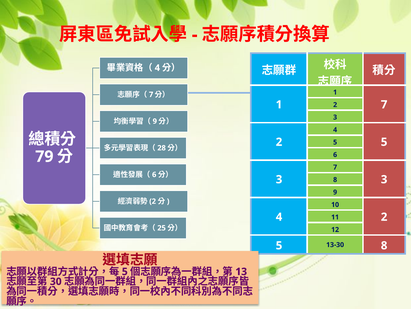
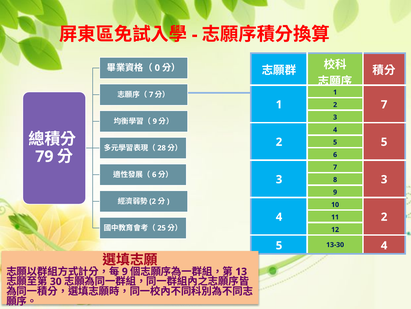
4: 4 -> 0 (157, 68)
13-30 8: 8 -> 4 (384, 245)
5: 5 -> 9 (125, 271)
